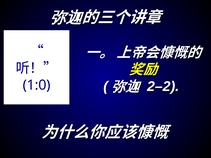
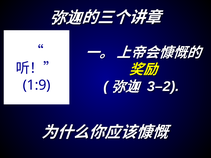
2–2: 2–2 -> 3–2 (163, 87)
1:0: 1:0 -> 1:9 (37, 85)
